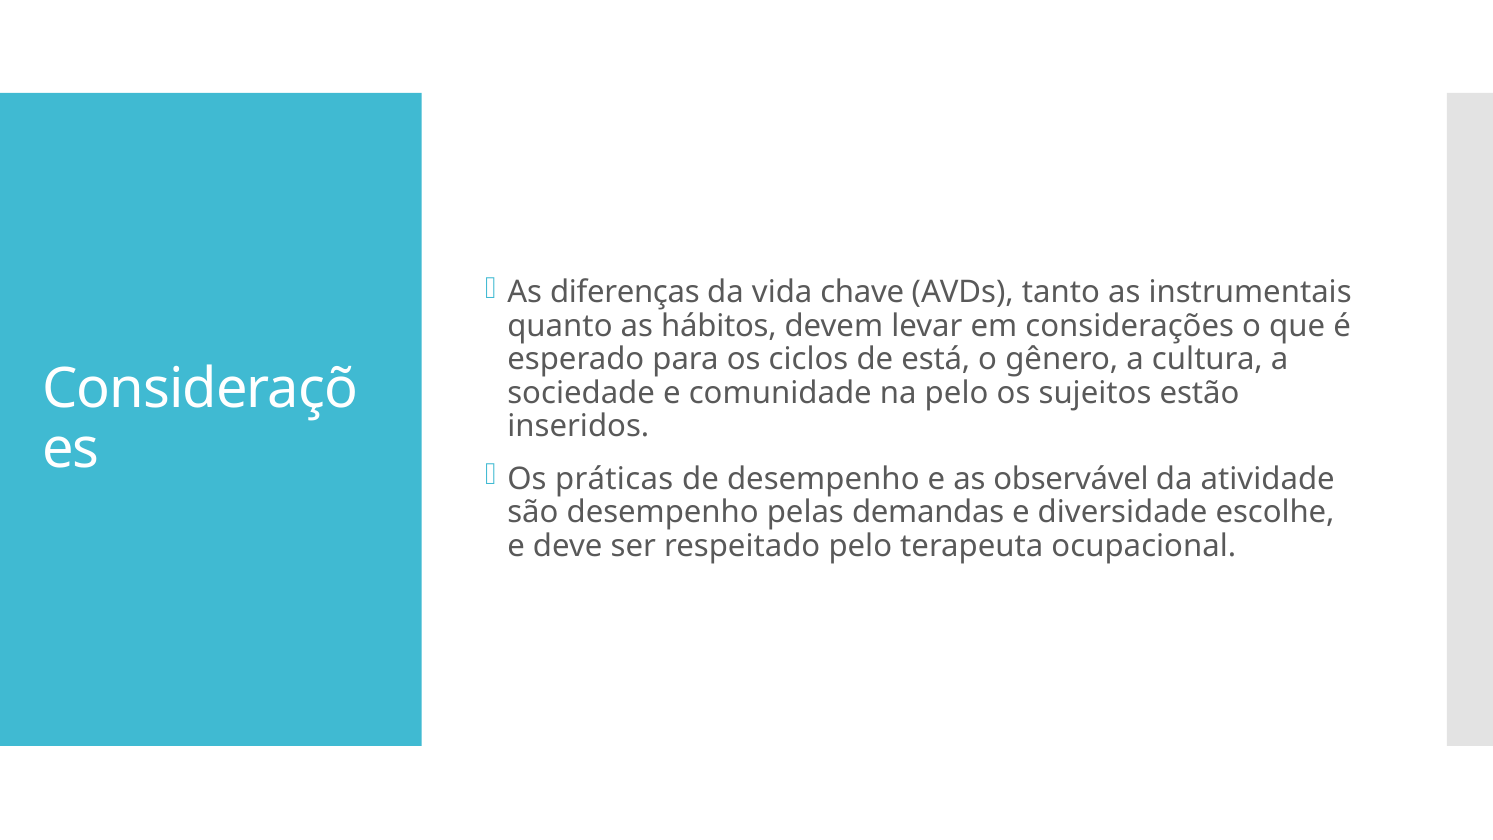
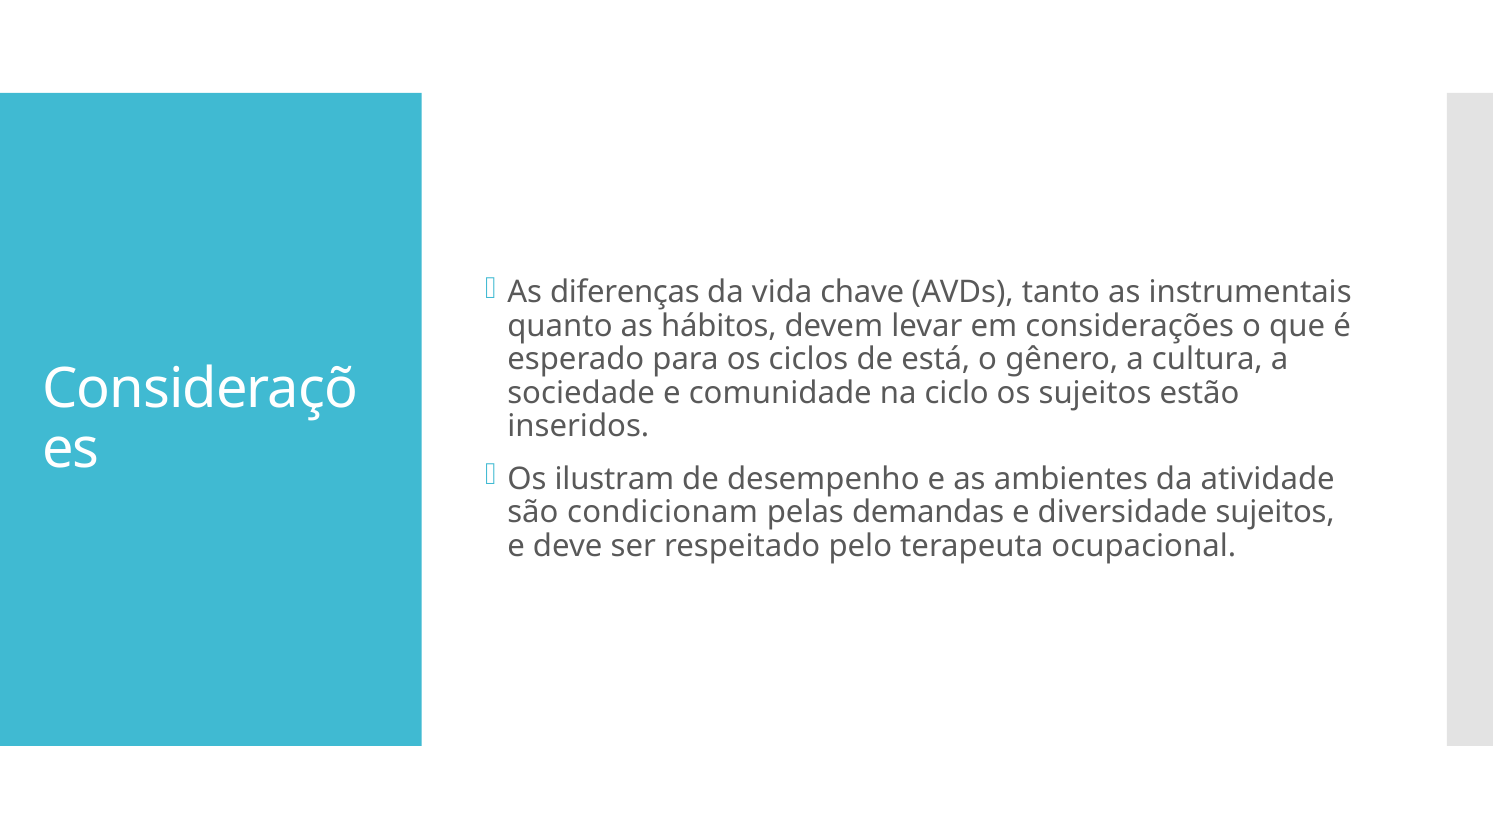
na pelo: pelo -> ciclo (957, 393)
práticas: práticas -> ilustram (614, 479)
observável: observável -> ambientes (1071, 479)
são desempenho: desempenho -> condicionam (663, 512)
diversidade escolhe: escolhe -> sujeitos (1275, 512)
